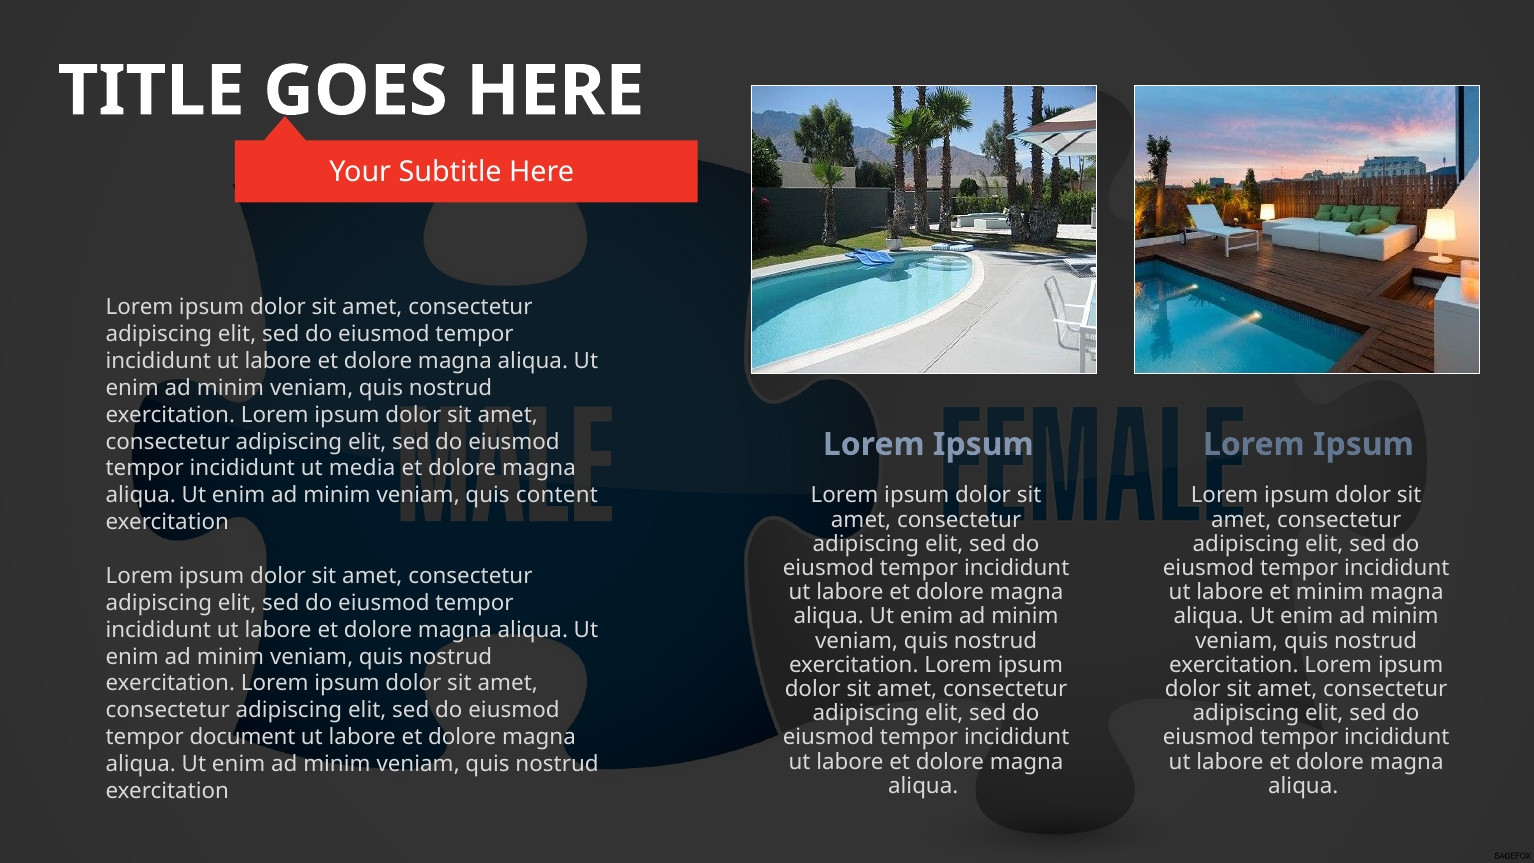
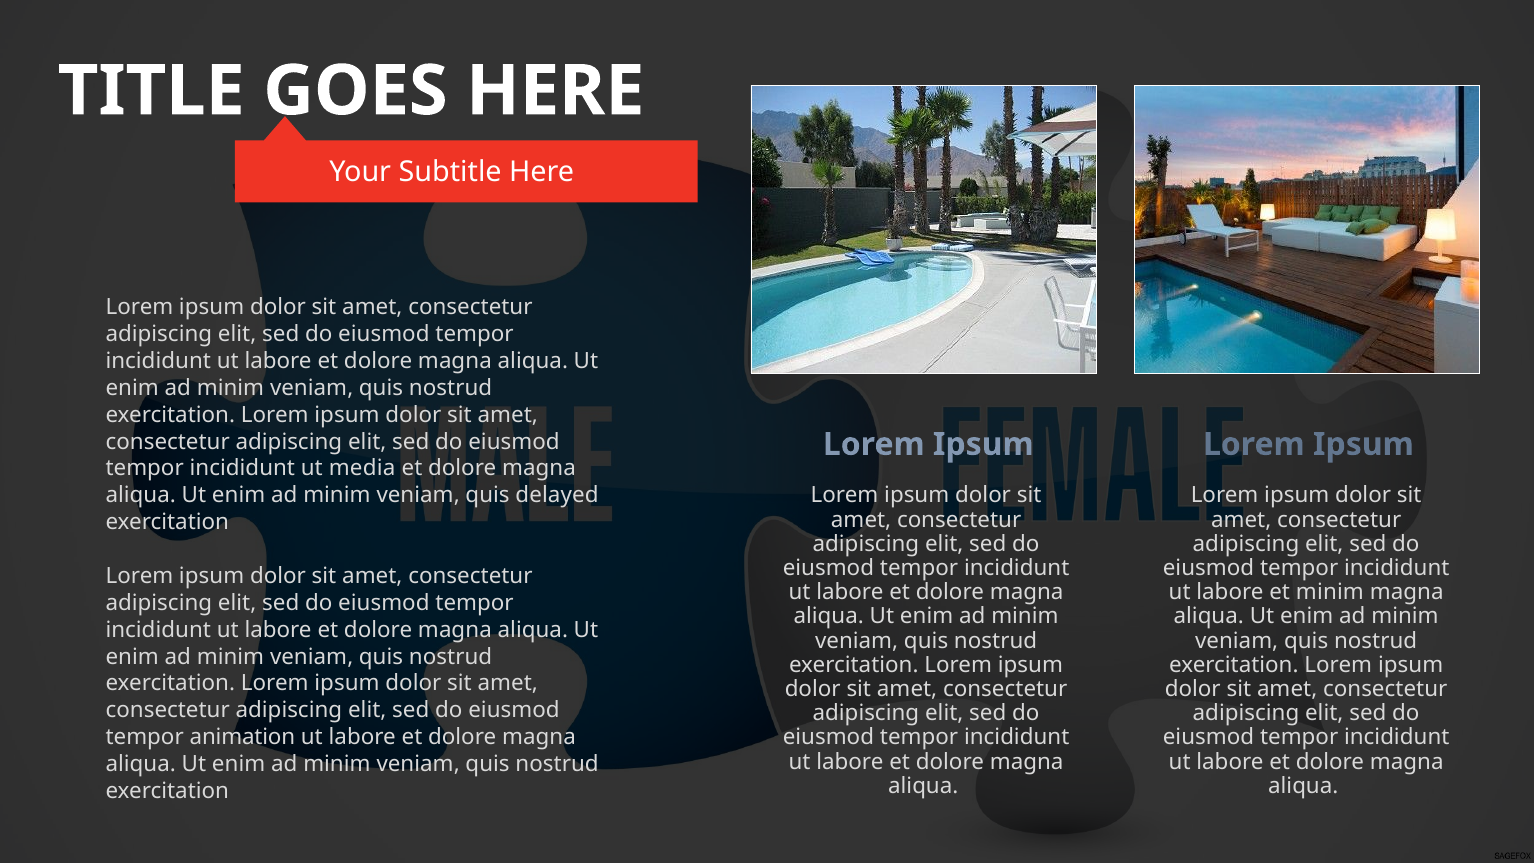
content: content -> delayed (557, 495)
document: document -> animation (242, 737)
